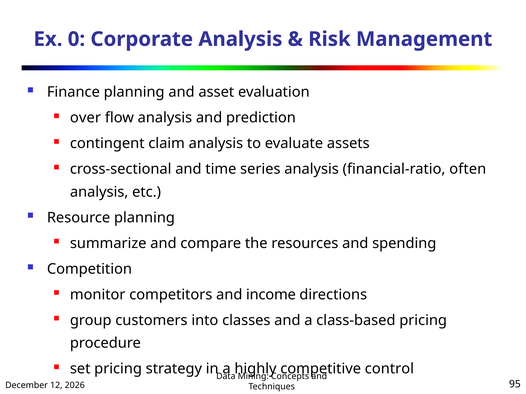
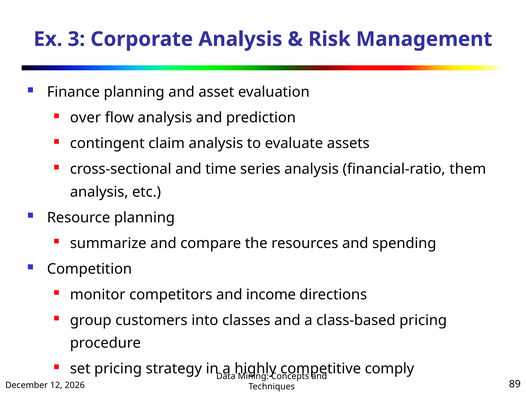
0: 0 -> 3 (76, 39)
often: often -> them (468, 169)
control: control -> comply (389, 369)
95: 95 -> 89 (515, 385)
